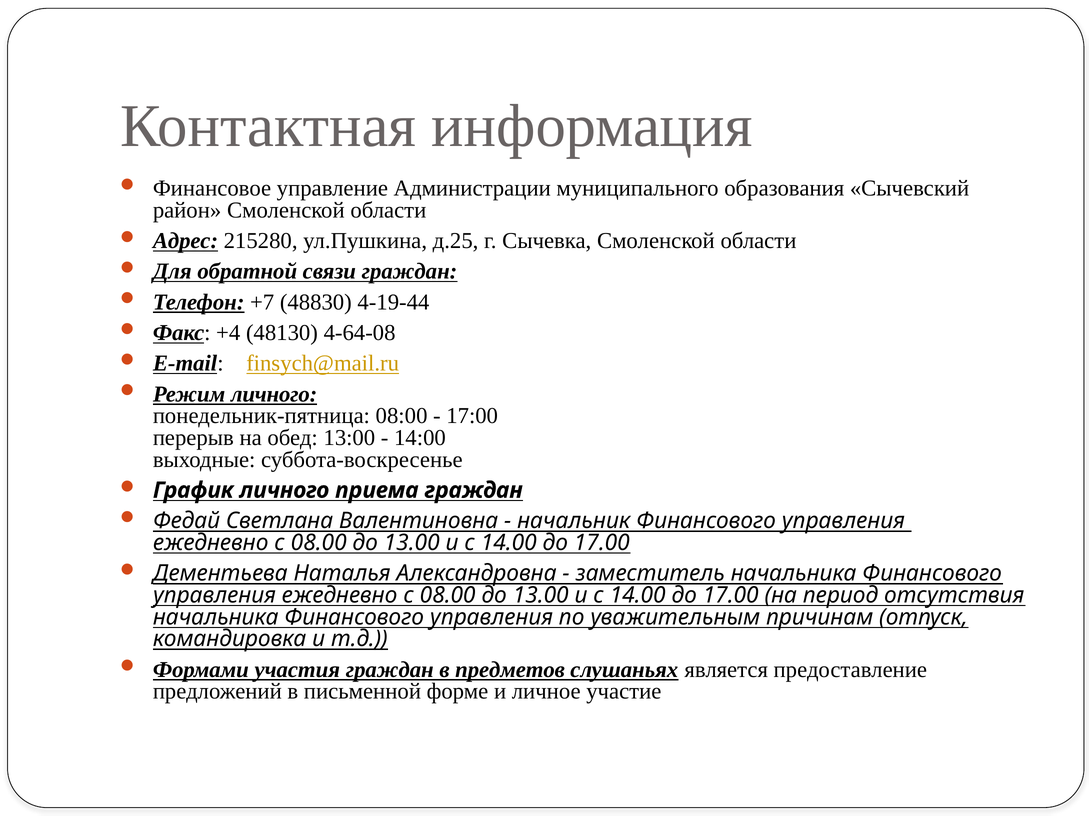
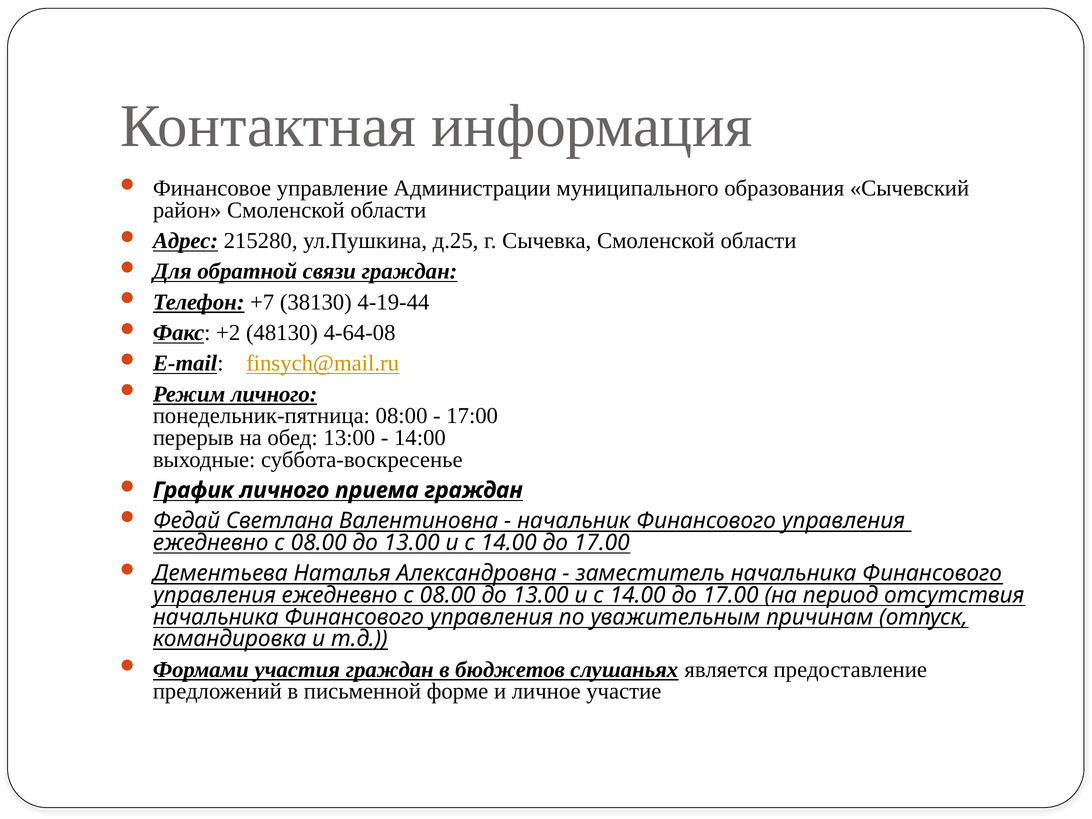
48830: 48830 -> 38130 (316, 302)
+4: +4 -> +2 (228, 333)
предметов: предметов -> бюджетов (510, 670)
